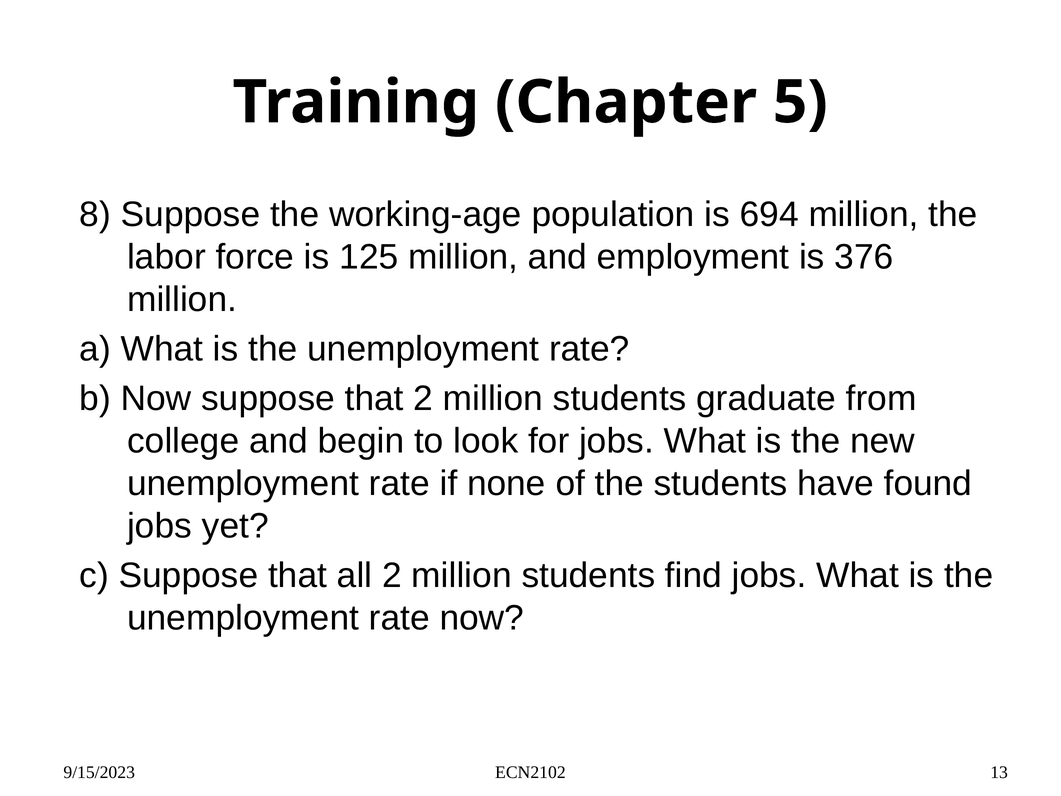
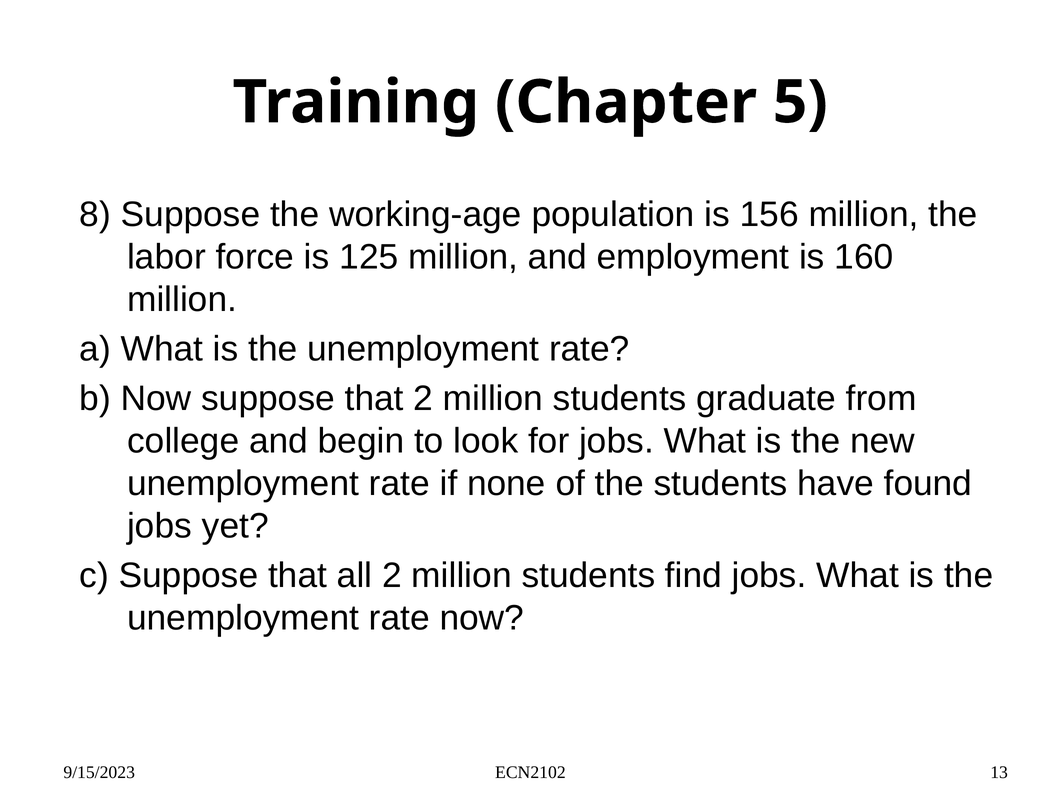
694: 694 -> 156 (769, 215)
376: 376 -> 160 (864, 257)
